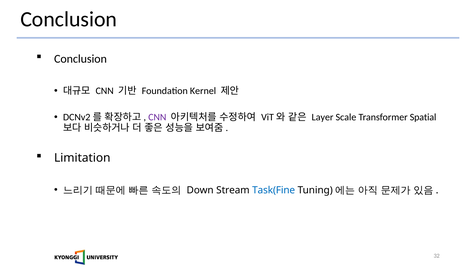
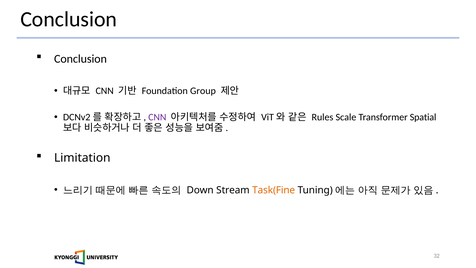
Kernel: Kernel -> Group (203, 91)
Layer: Layer -> Rules (322, 117)
Task(Fine colour: blue -> orange (274, 190)
